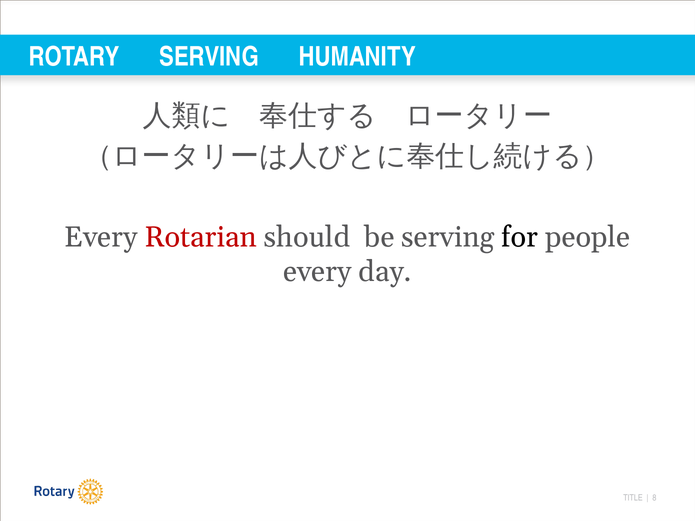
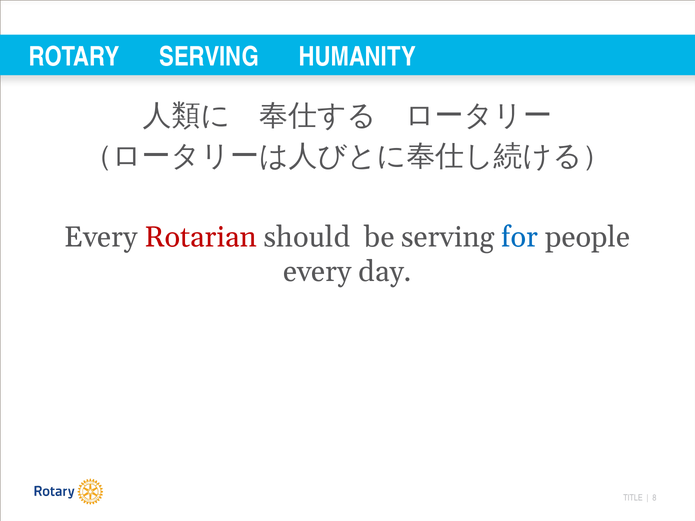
for colour: black -> blue (520, 237)
